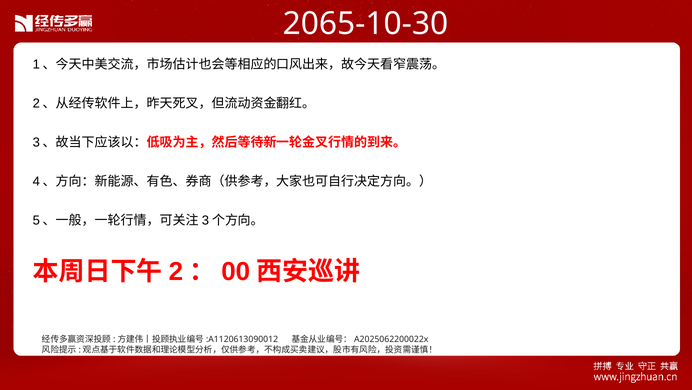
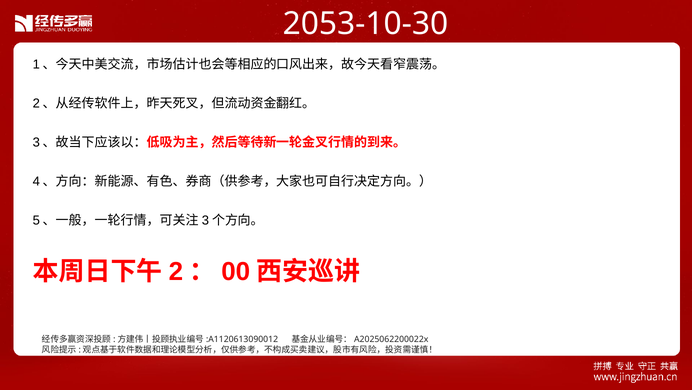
2065-10-30: 2065-10-30 -> 2053-10-30 (365, 24)
